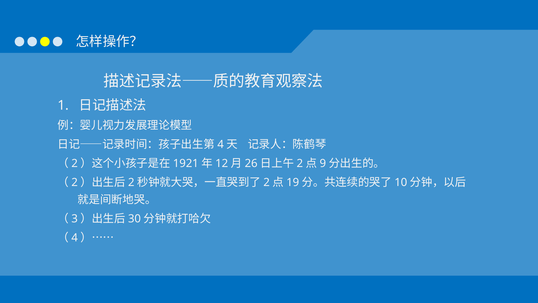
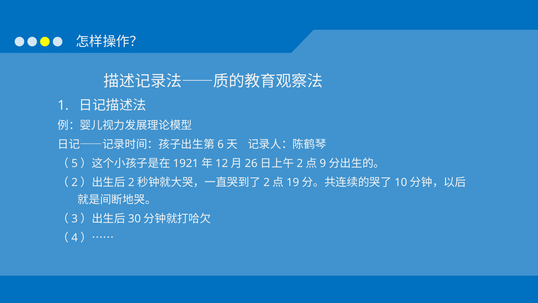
4: 4 -> 6 (221, 144)
2: 2 -> 5 (75, 163)
